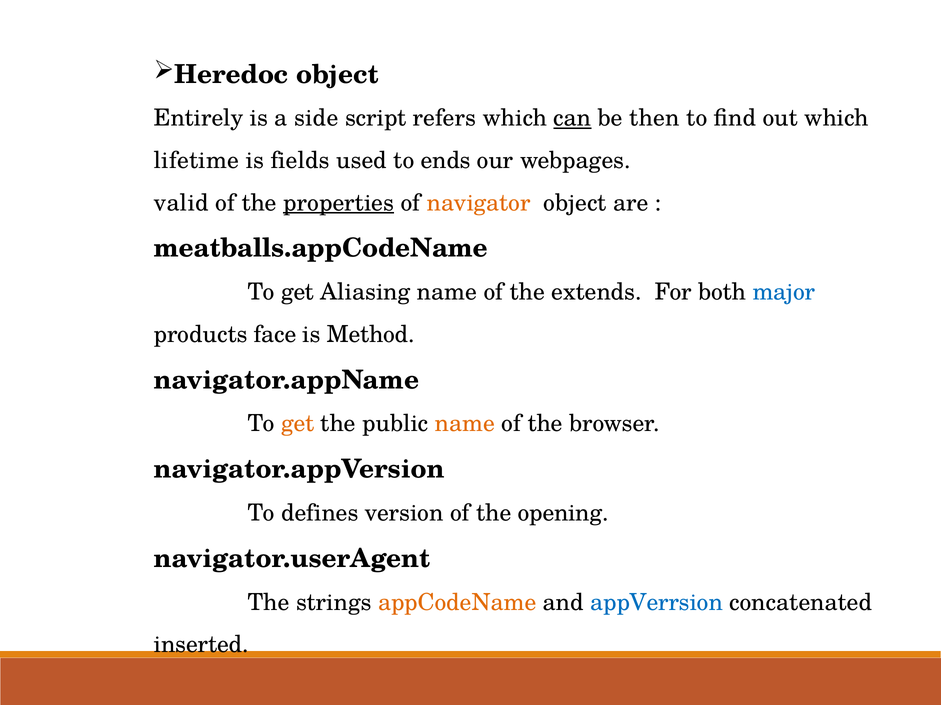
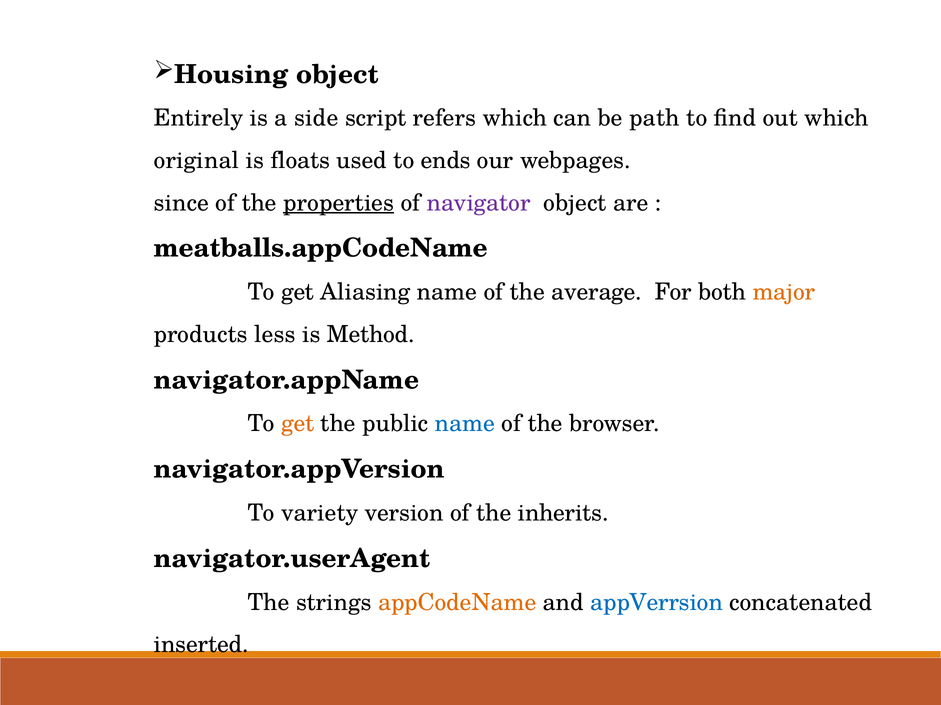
Heredoc: Heredoc -> Housing (231, 75)
can underline: present -> none (572, 118)
then: then -> path (654, 118)
lifetime: lifetime -> original (196, 161)
fields: fields -> floats (300, 161)
valid: valid -> since (181, 203)
navigator colour: orange -> purple (479, 203)
extends: extends -> average (597, 292)
major colour: blue -> orange (784, 292)
face: face -> less (275, 335)
name colour: orange -> blue (465, 424)
defines: defines -> variety (320, 513)
opening: opening -> inherits (563, 513)
